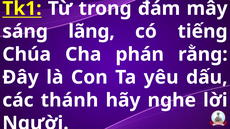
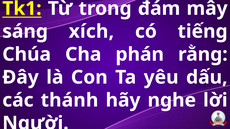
lãng: lãng -> xích (91, 32)
